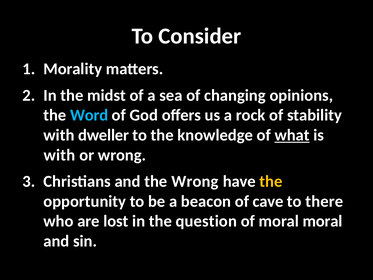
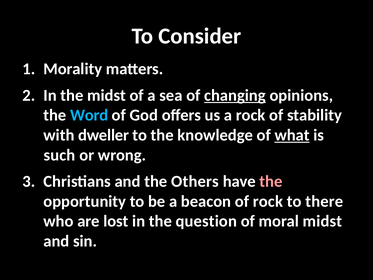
changing underline: none -> present (235, 95)
with: with -> such (59, 155)
the Wrong: Wrong -> Others (195, 181)
the colour: yellow -> pink (271, 181)
of cave: cave -> rock (268, 201)
moral moral: moral -> midst (322, 221)
